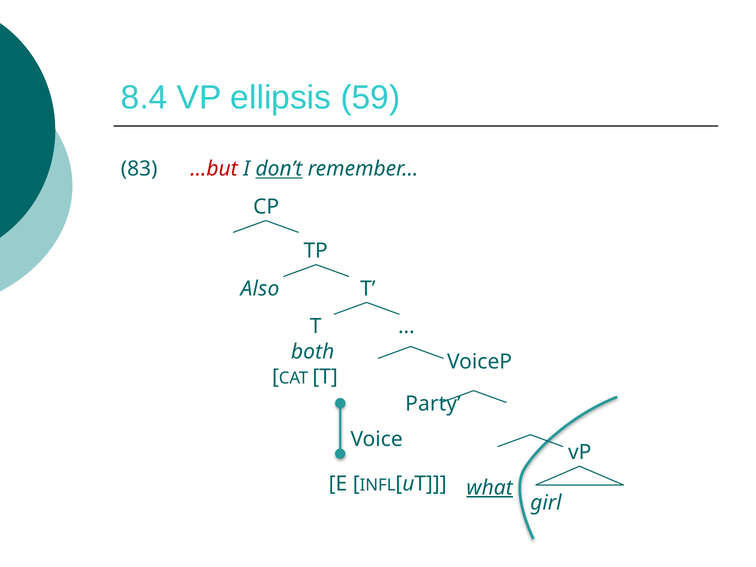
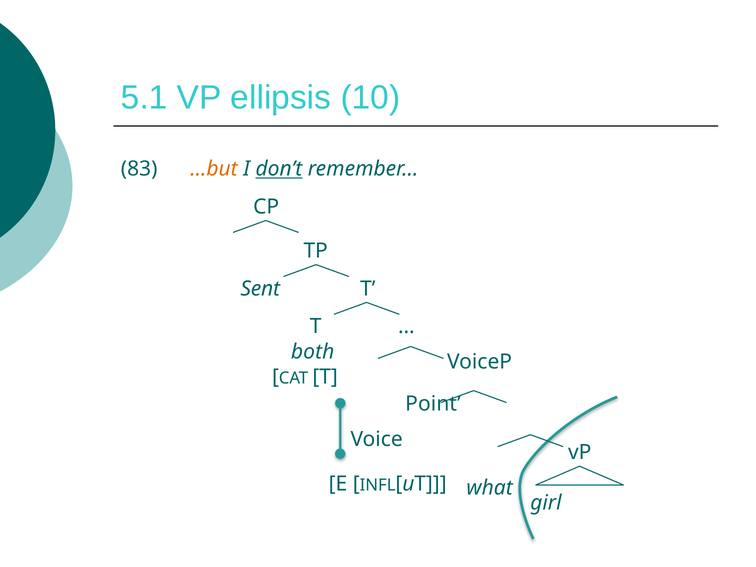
8.4: 8.4 -> 5.1 (144, 98)
59: 59 -> 10 (370, 98)
…but colour: red -> orange (214, 169)
Also: Also -> Sent (260, 289)
Party: Party -> Point (433, 404)
what underline: present -> none (490, 488)
